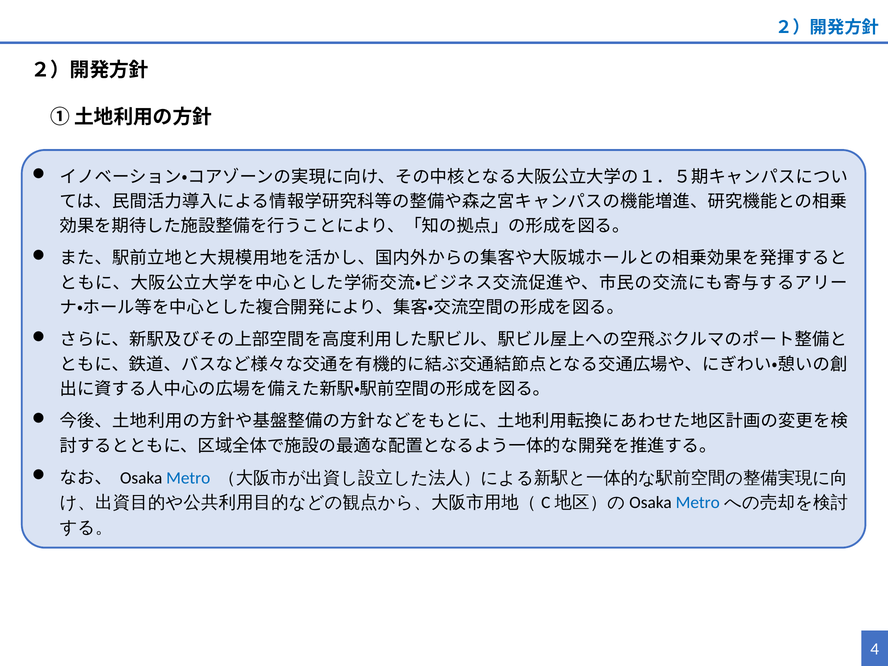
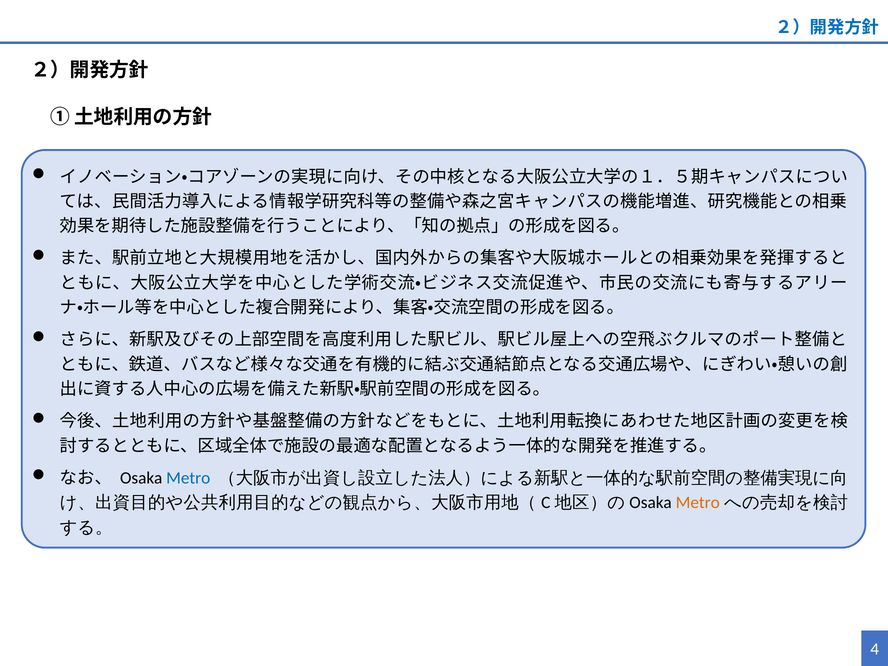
Metro colour: blue -> orange (698, 503)
